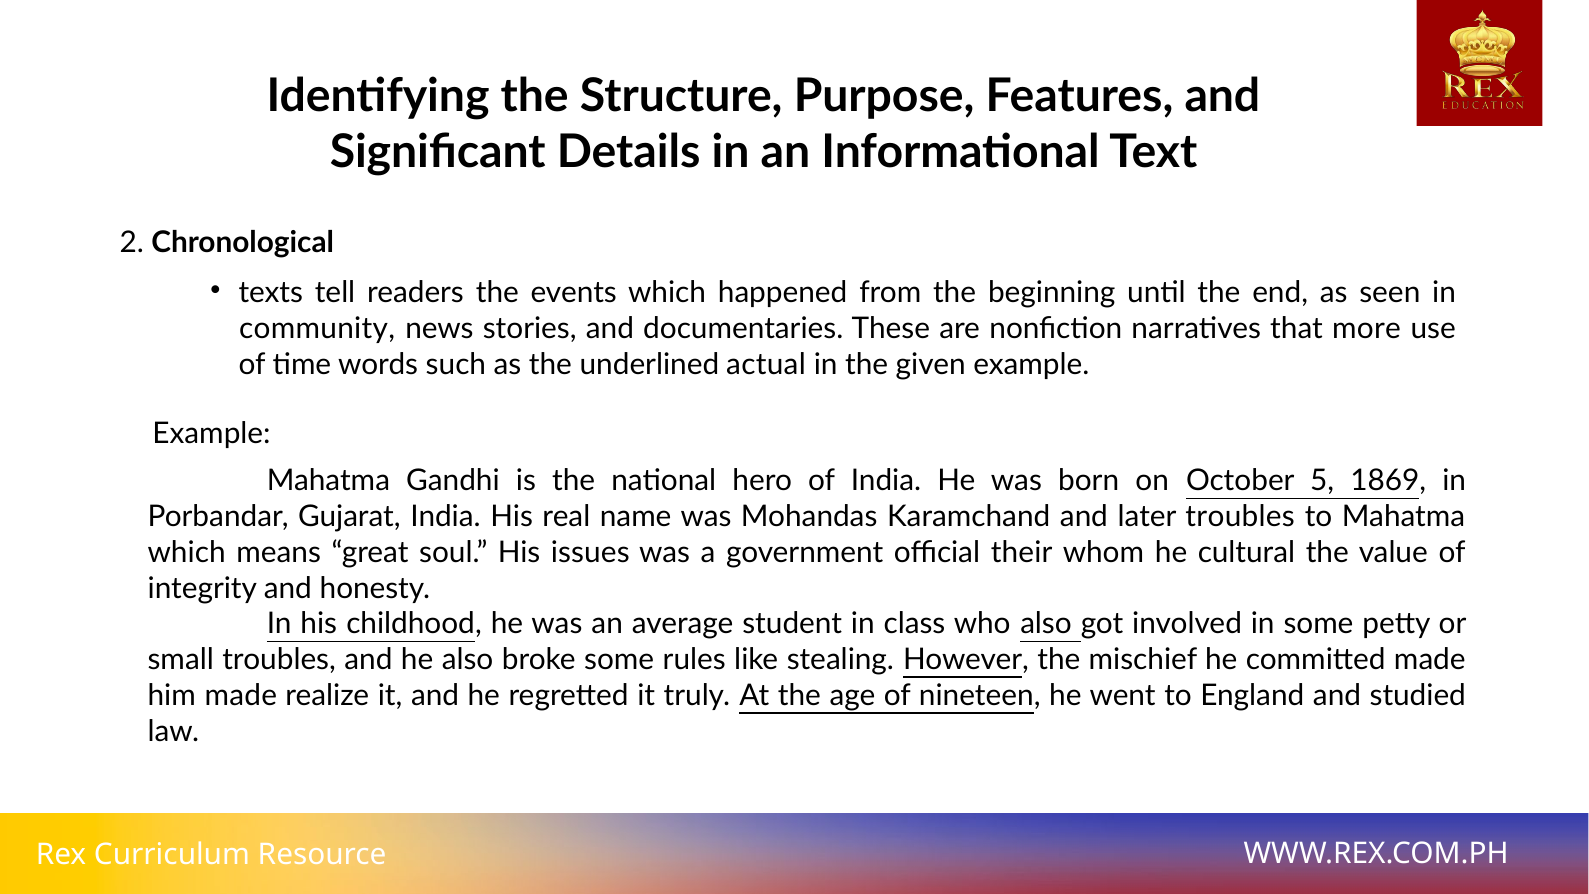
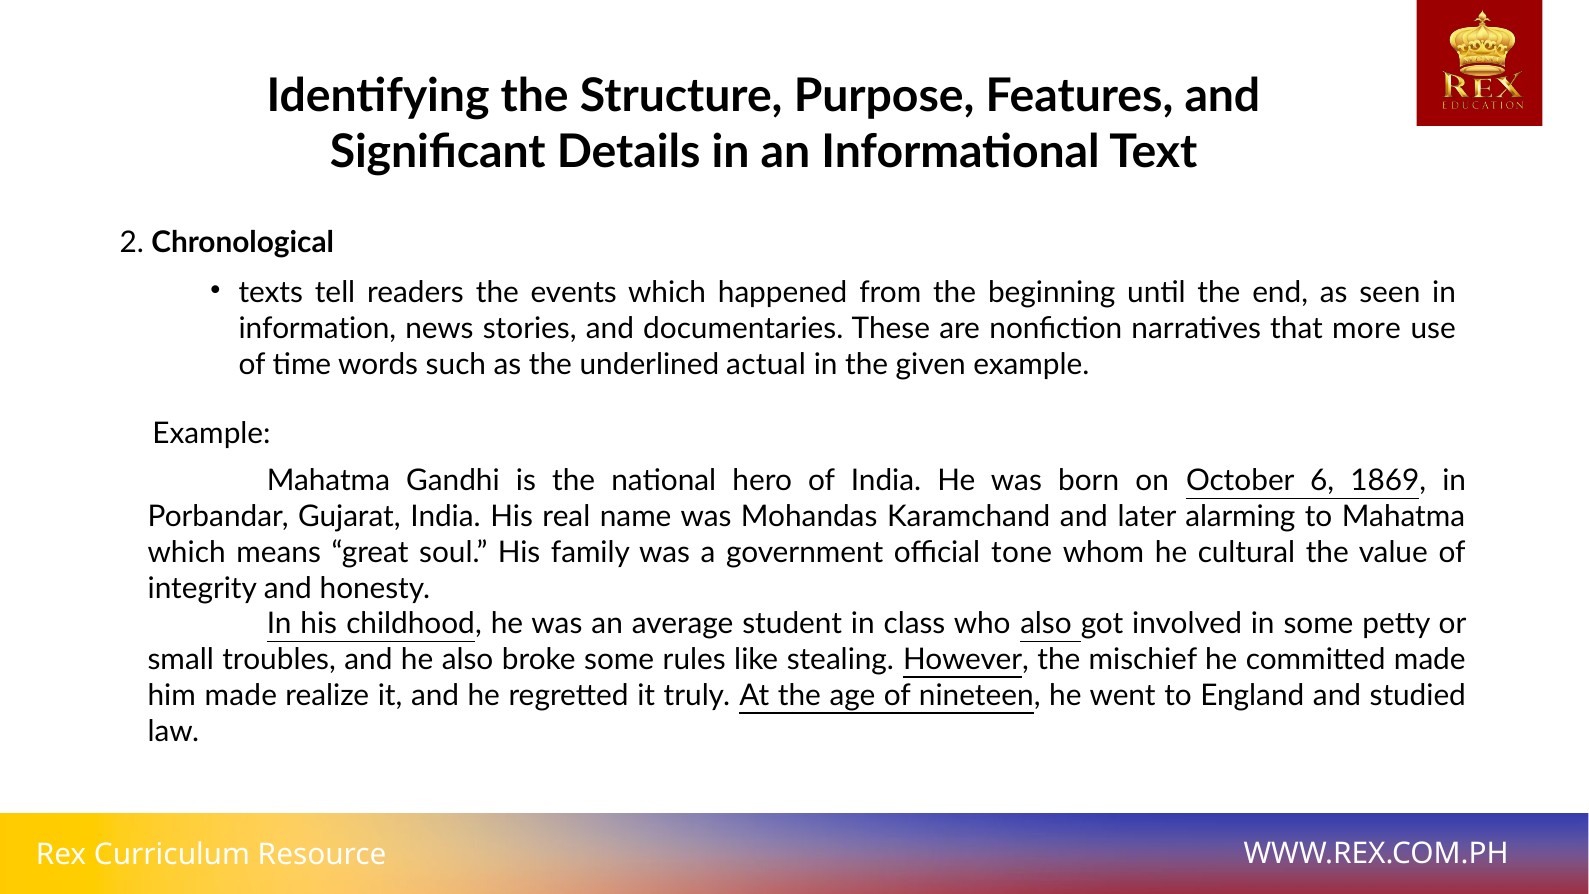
community: community -> information (317, 329)
5: 5 -> 6 (1322, 481)
later troubles: troubles -> alarming (1240, 517)
issues: issues -> family (590, 552)
their: their -> tone (1022, 552)
